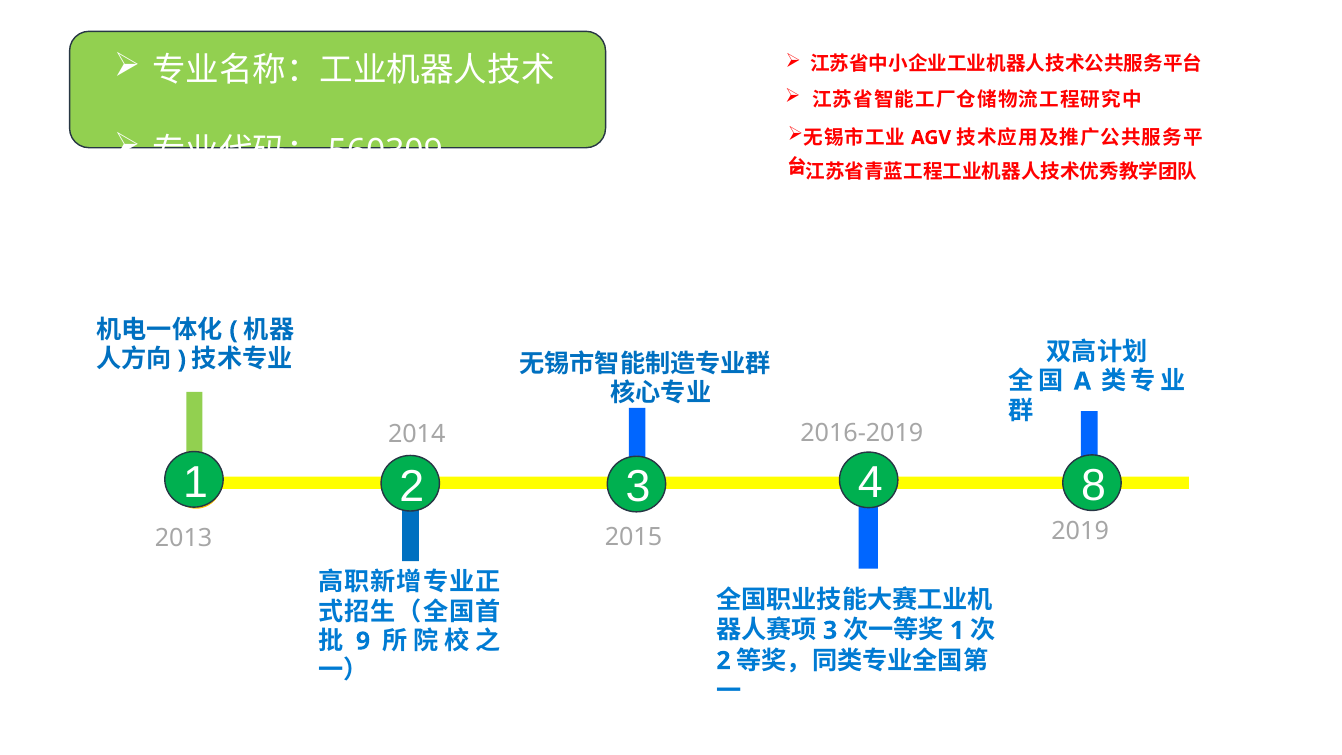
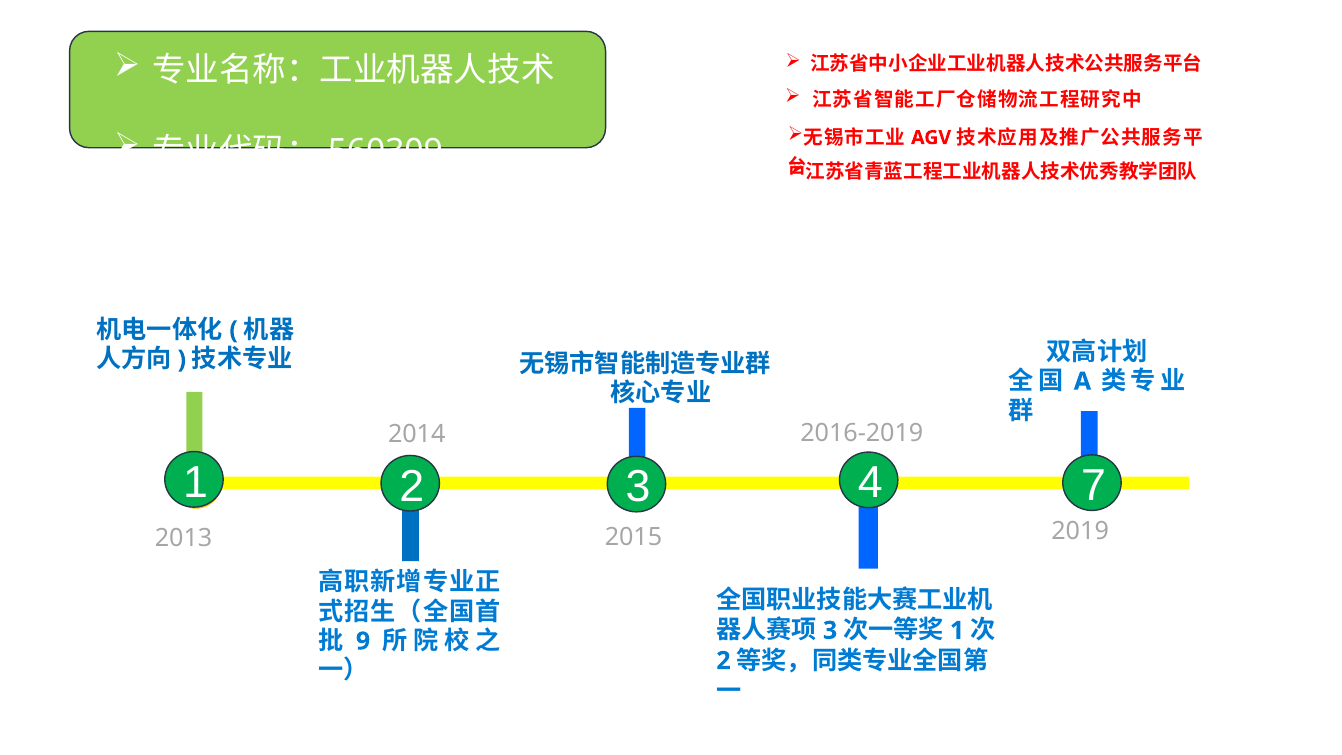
8: 8 -> 7 (1094, 486)
